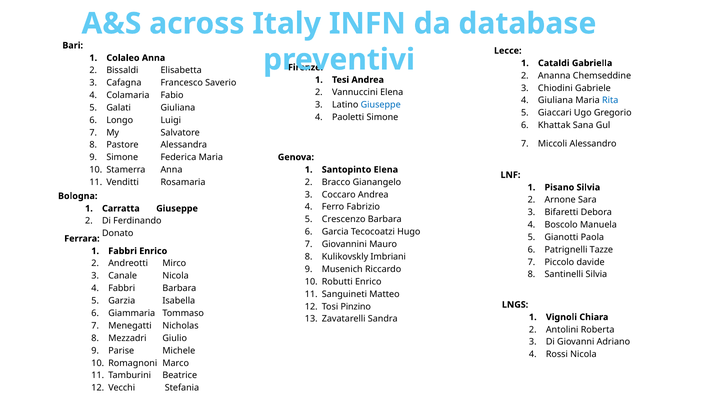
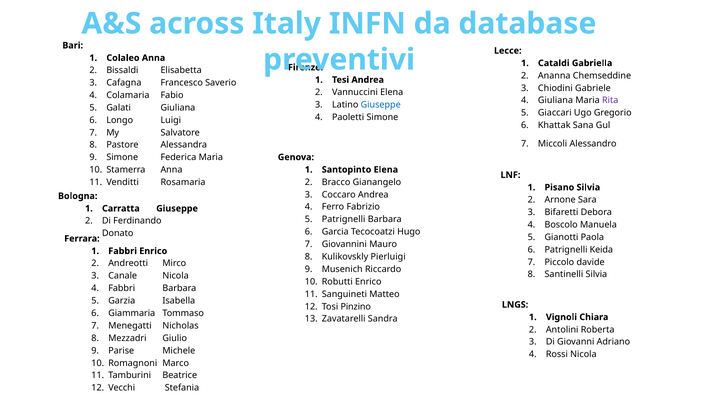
Rita colour: blue -> purple (610, 101)
Crescenzo: Crescenzo -> Patrignelli (344, 219)
Tazze: Tazze -> Keida (601, 250)
Imbriani: Imbriani -> Pierluigi (388, 257)
